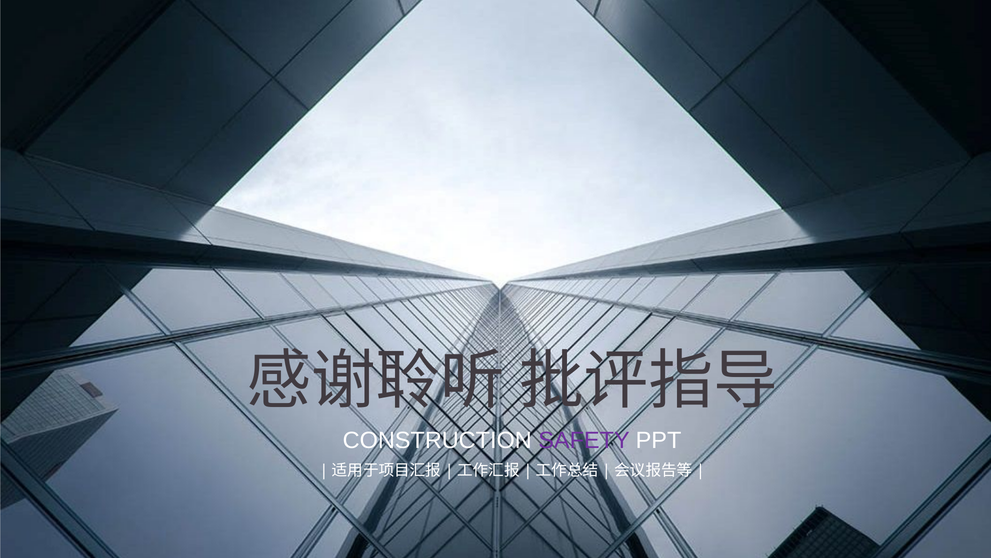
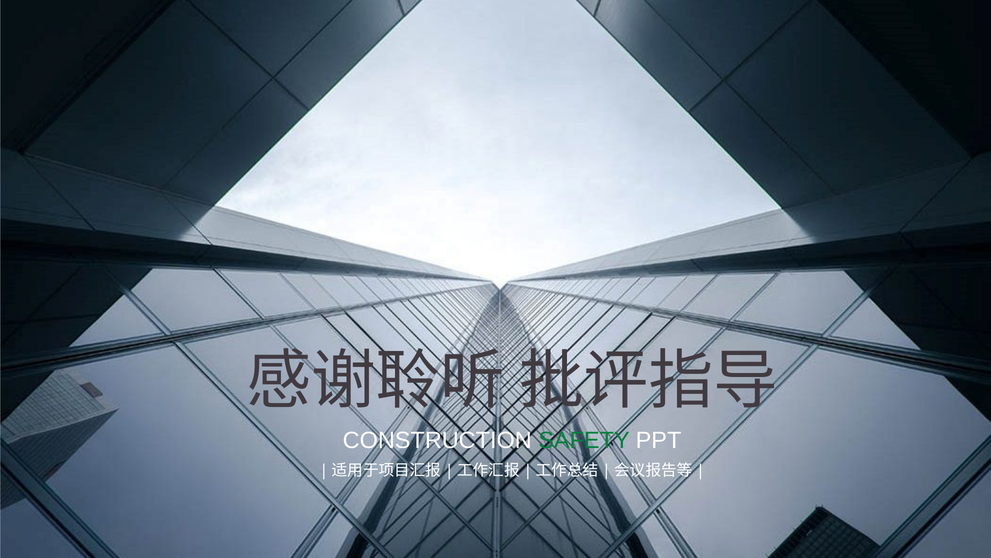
SAFETY colour: purple -> green (584, 440)
